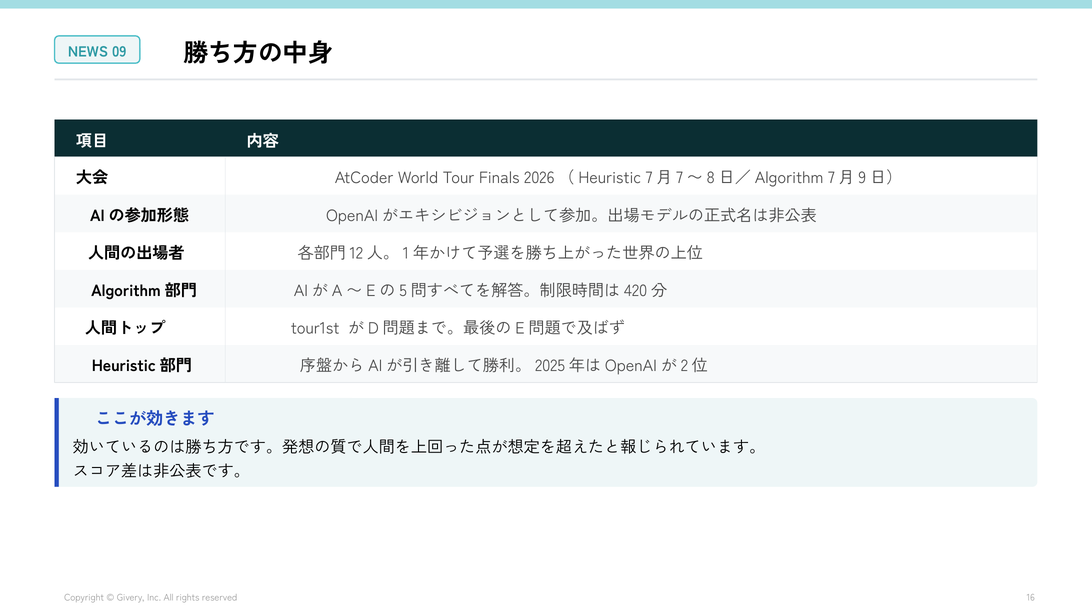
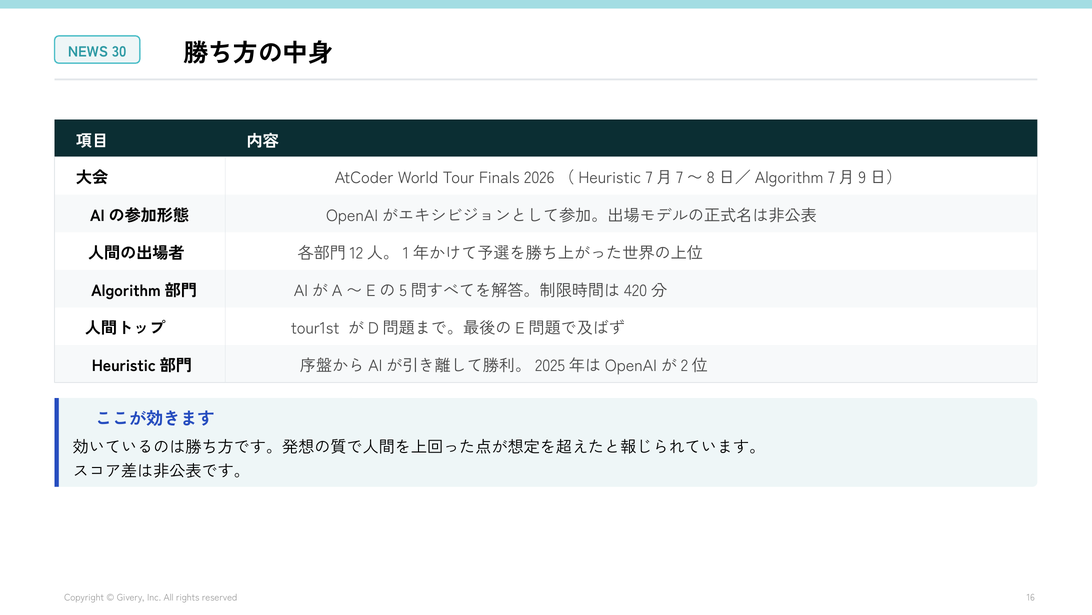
09: 09 -> 30 (119, 52)
